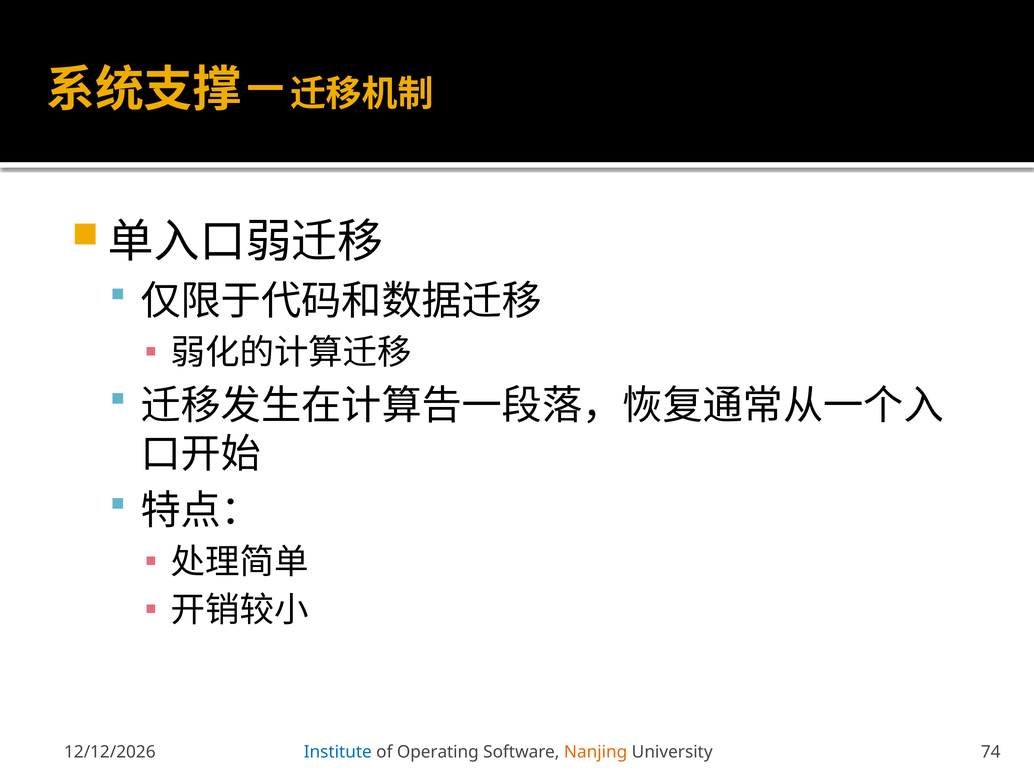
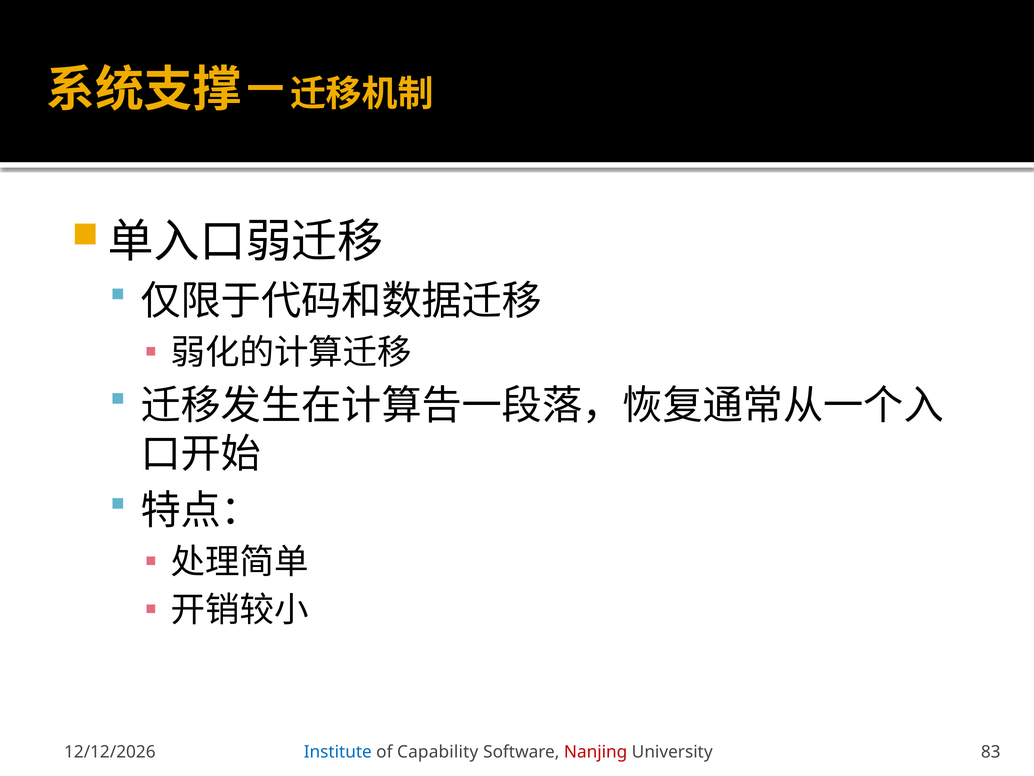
Operating: Operating -> Capability (438, 751)
Nanjing colour: orange -> red (596, 751)
74: 74 -> 83 (991, 751)
